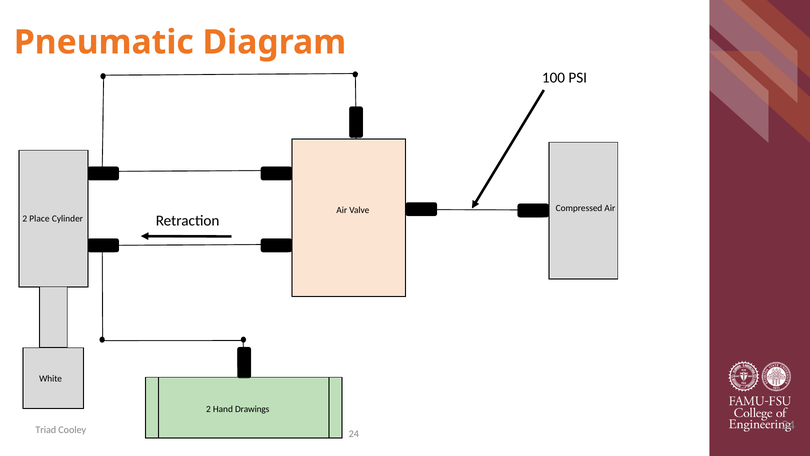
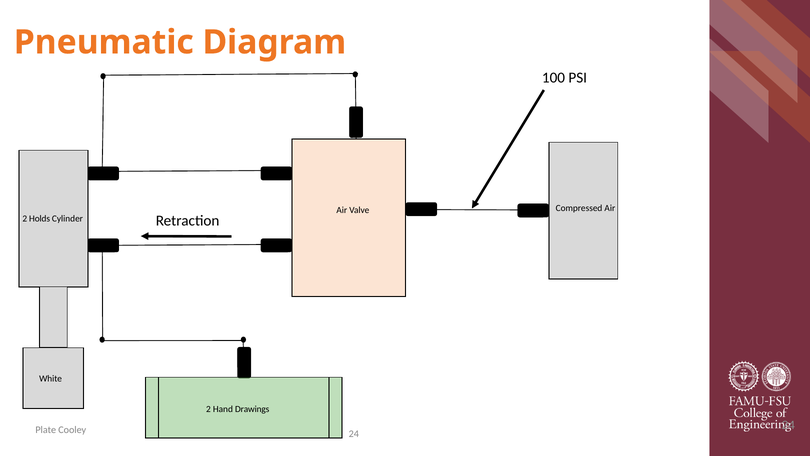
Place: Place -> Holds (40, 218)
Triad: Triad -> Plate (46, 430)
